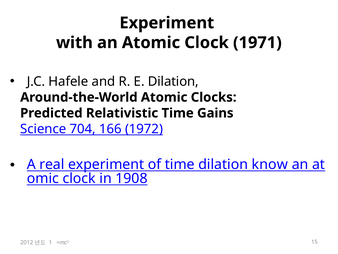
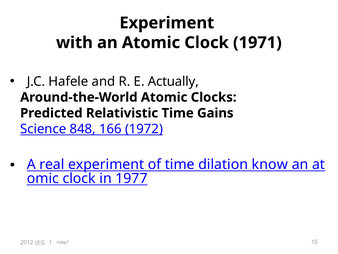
E Dilation: Dilation -> Actually (173, 81)
704: 704 -> 848 (83, 129)
1908: 1908 -> 1977 (131, 178)
